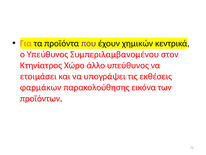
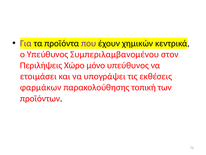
Για colour: orange -> purple (26, 43)
Κτηνίατρος: Κτηνίατρος -> Περιλήψεις (41, 65)
άλλο: άλλο -> μόνο (96, 65)
εικόνα: εικόνα -> τοπική (144, 87)
